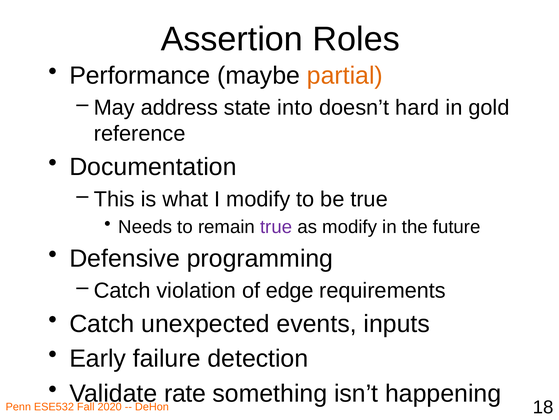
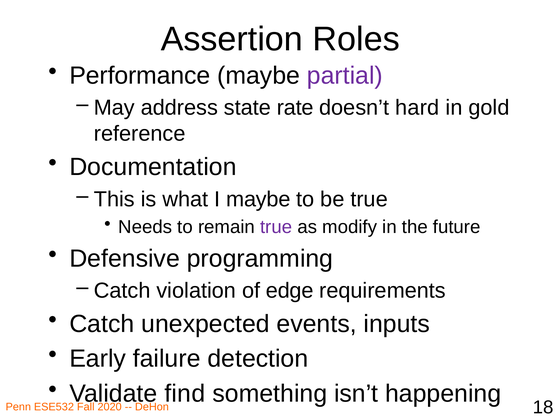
partial colour: orange -> purple (345, 75)
into: into -> rate (295, 107)
I modify: modify -> maybe (258, 199)
rate: rate -> find (185, 393)
